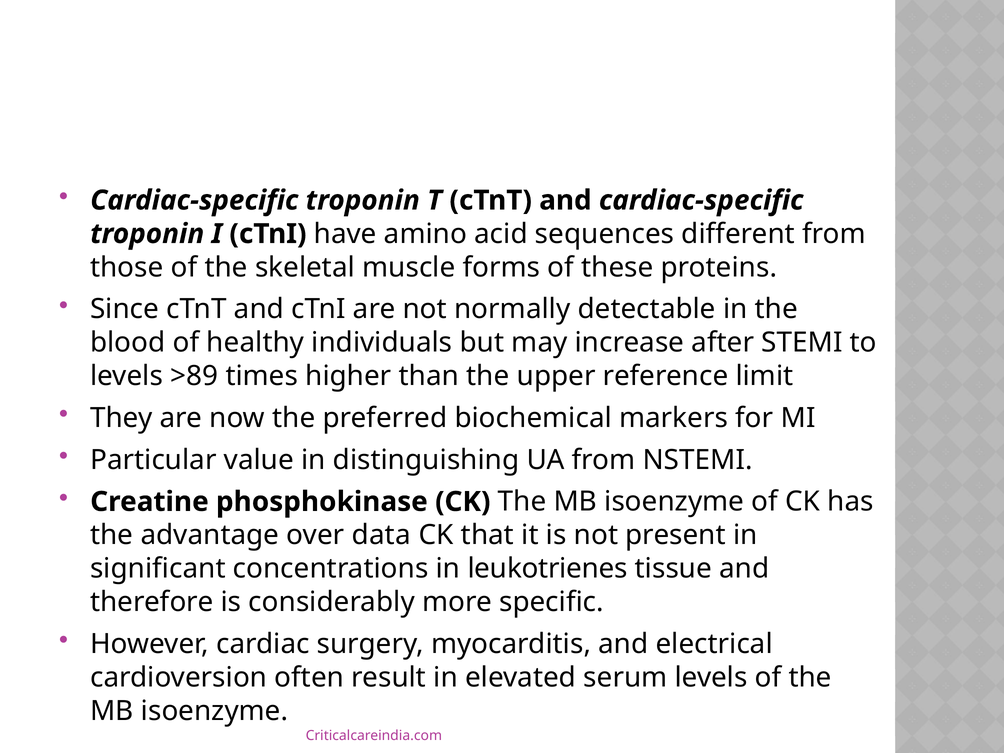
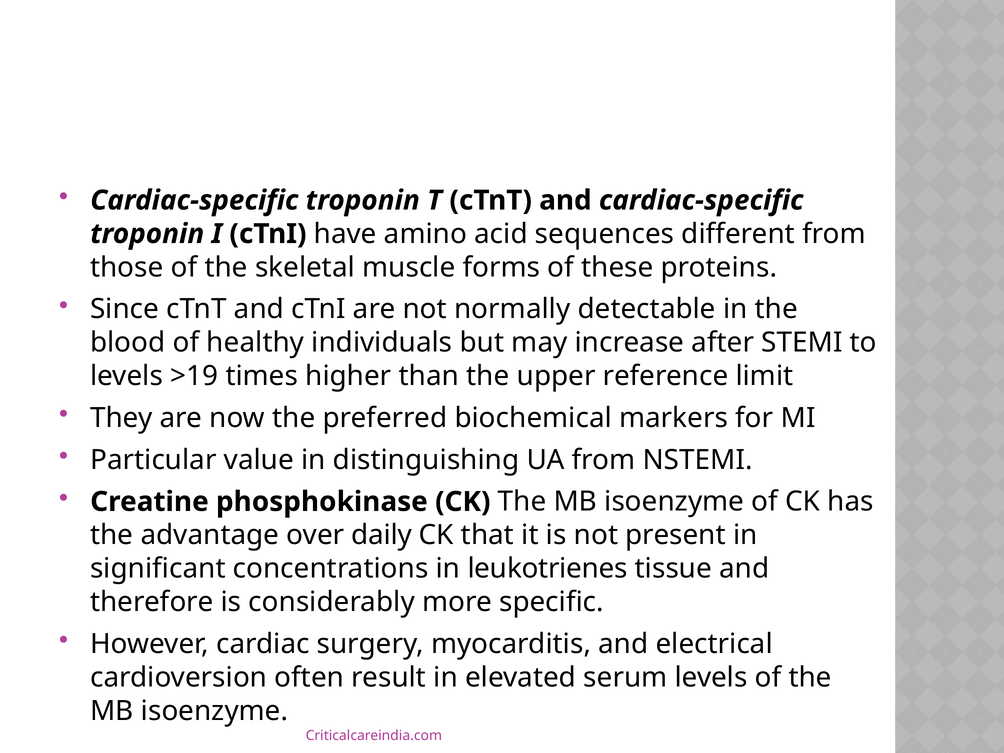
>89: >89 -> >19 (194, 376)
data: data -> daily (382, 535)
